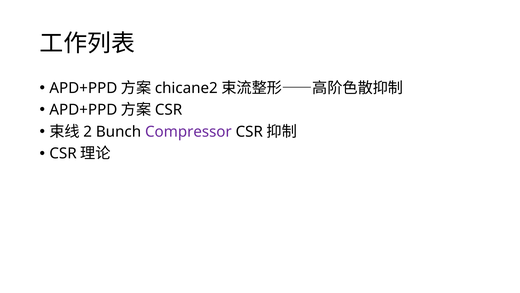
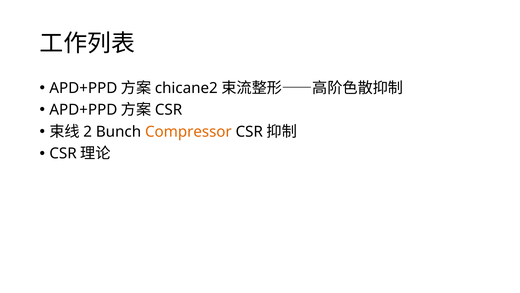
Compressor colour: purple -> orange (188, 132)
